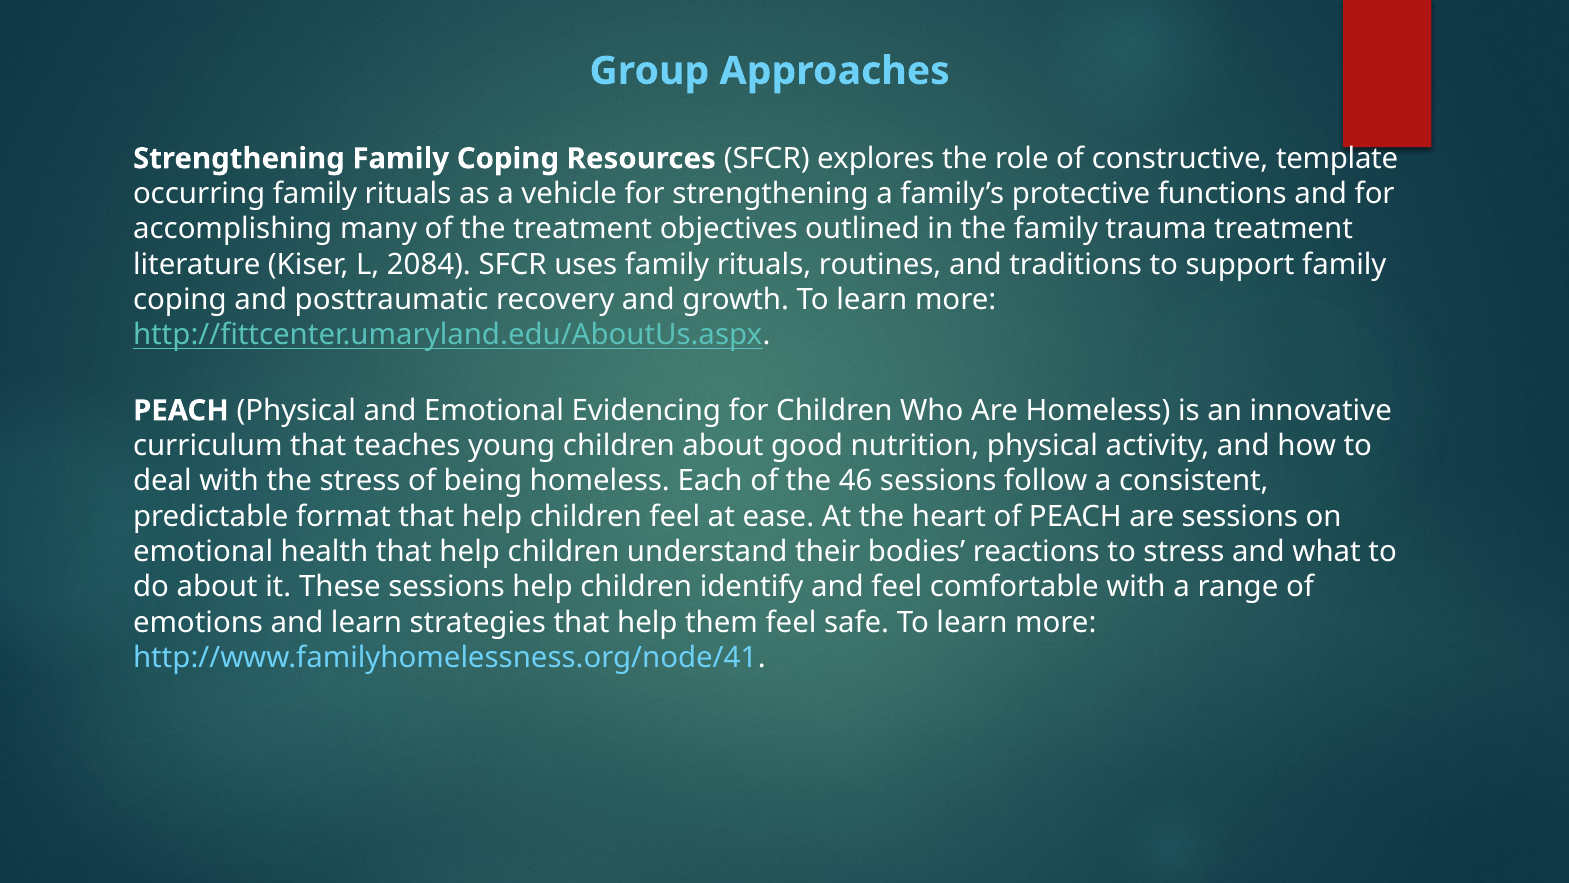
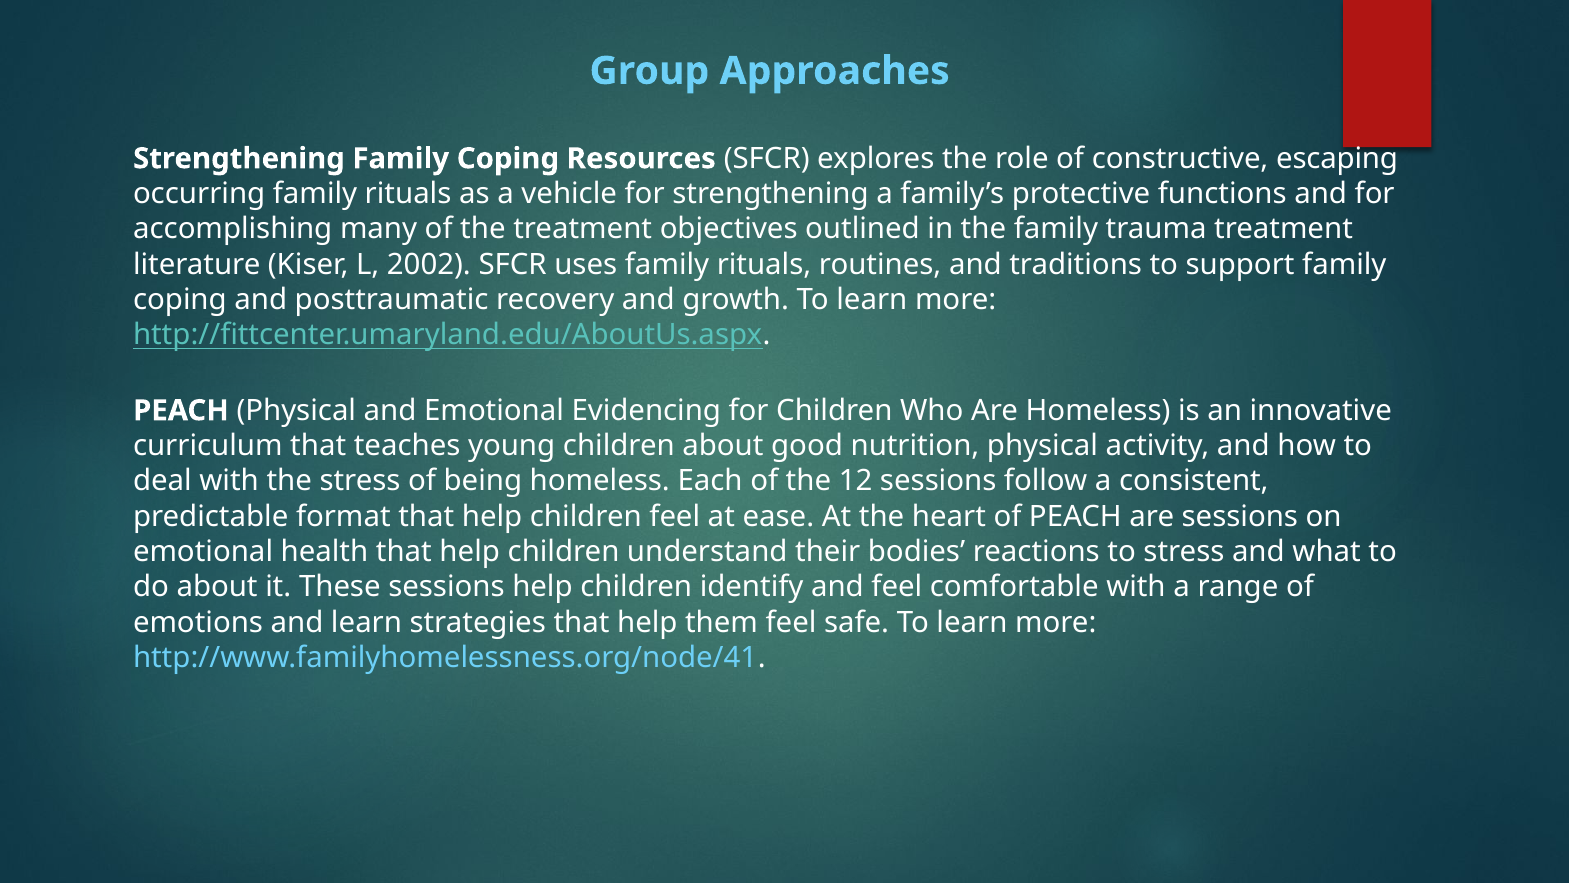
template: template -> escaping (1337, 159)
2084: 2084 -> 2002 (429, 264)
46: 46 -> 12 (856, 481)
